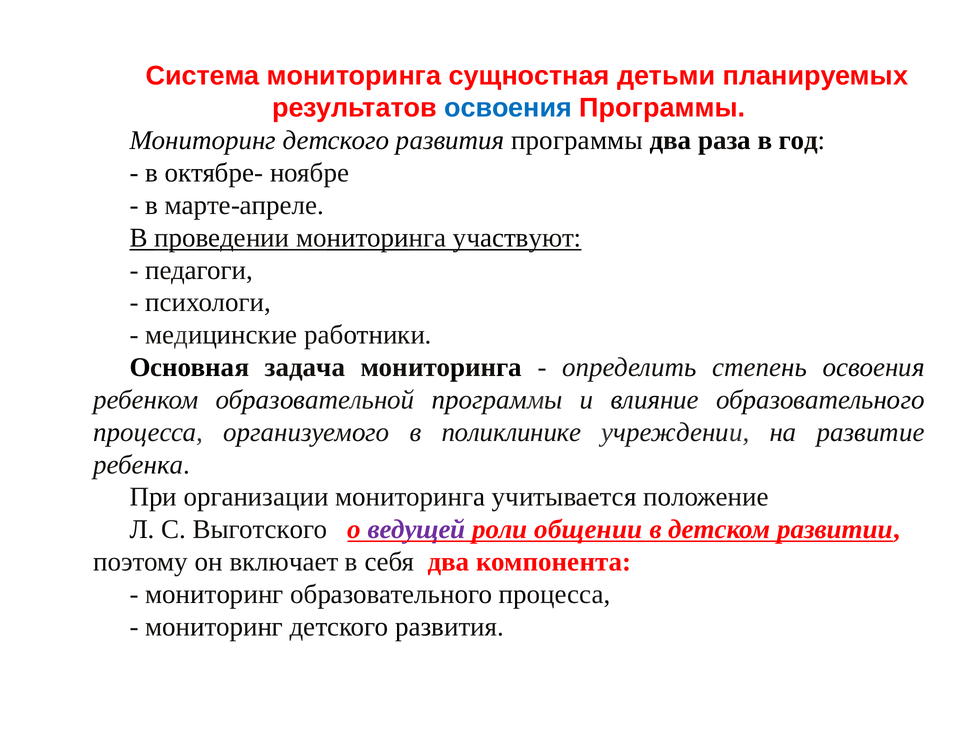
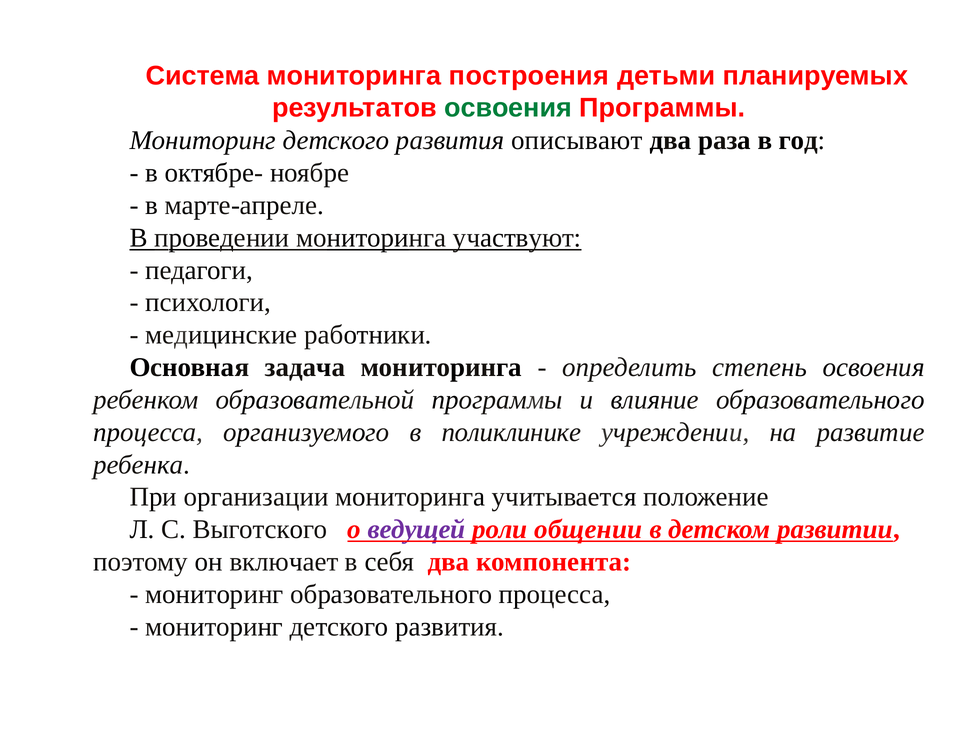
сущностная: сущностная -> построения (529, 76)
освоения colour: blue -> green (508, 108)
развития программы: программы -> описывают (577, 140)
